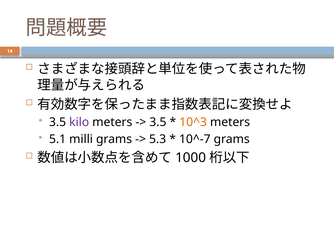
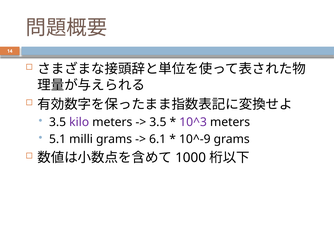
10^3 colour: orange -> purple (193, 122)
5.3: 5.3 -> 6.1 (158, 139)
10^-7: 10^-7 -> 10^-9 (195, 139)
